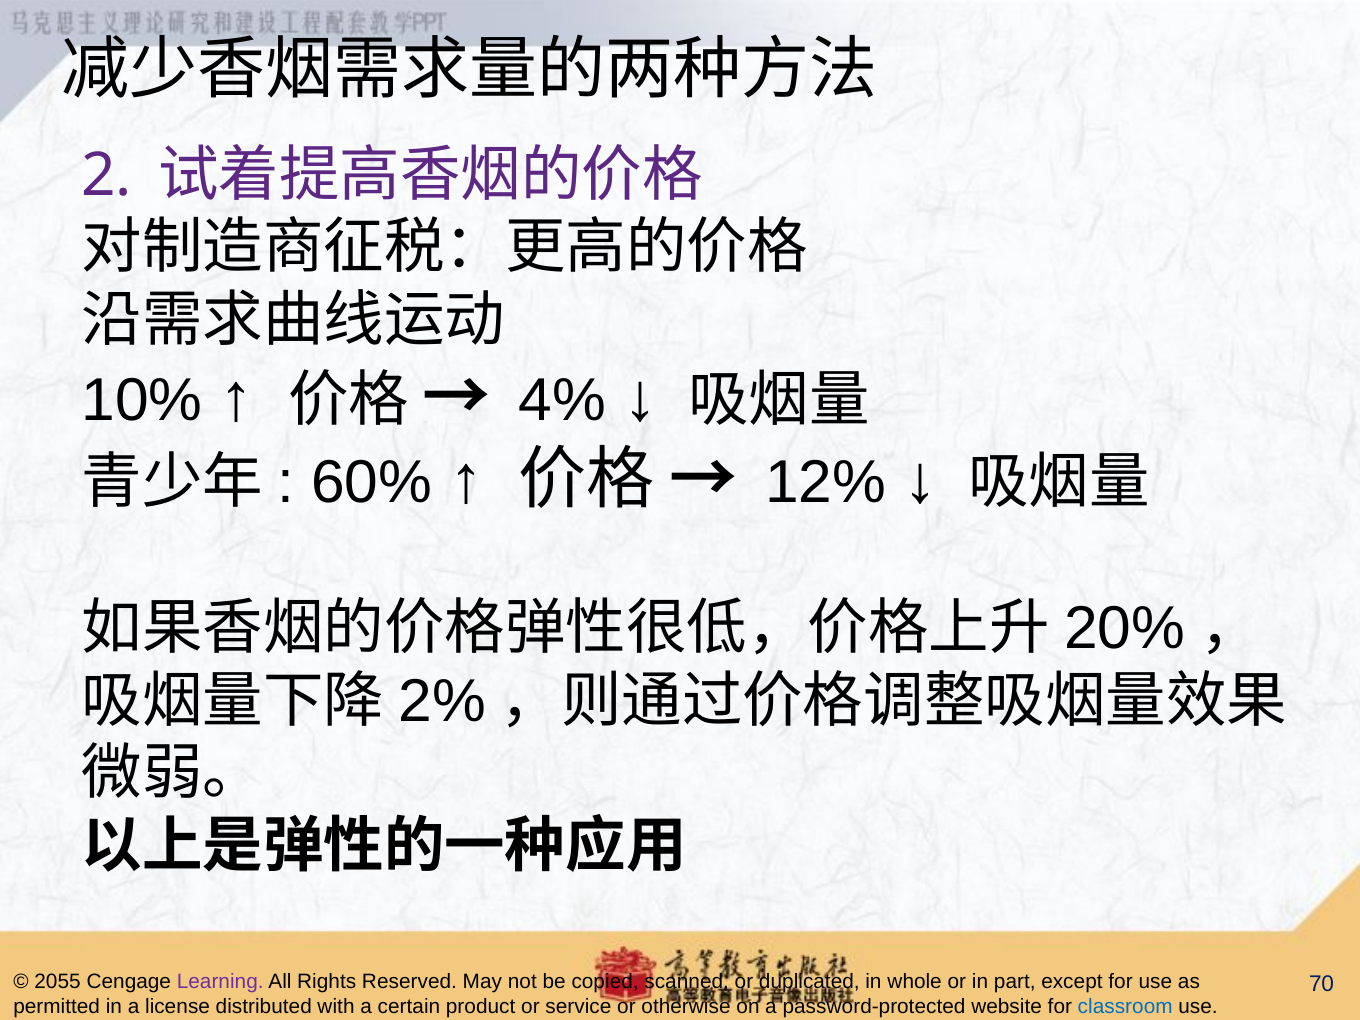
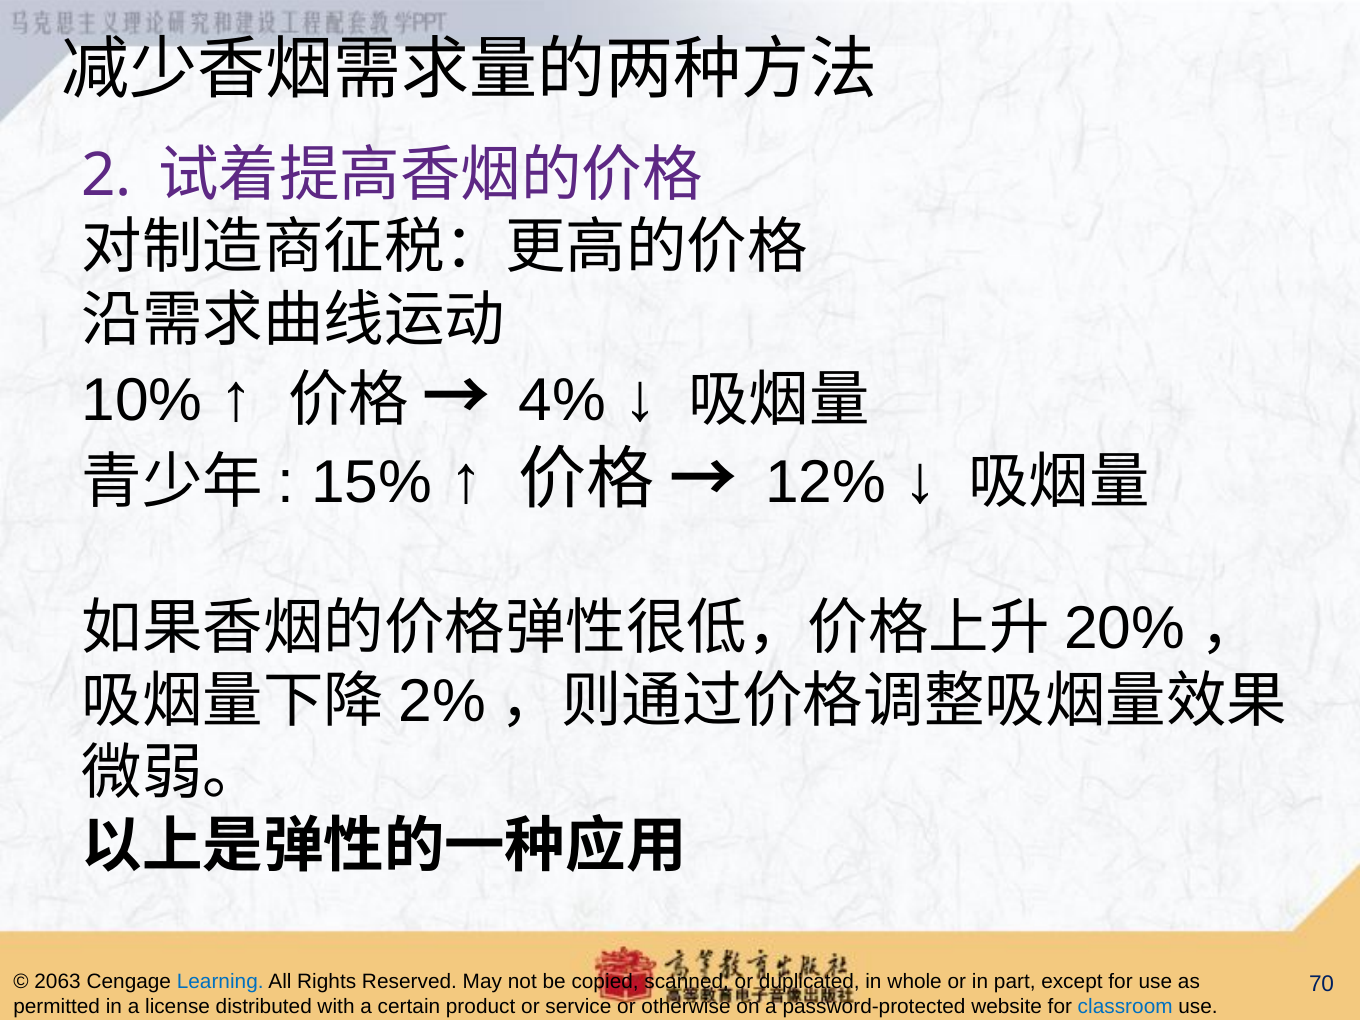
60%: 60% -> 15% (372, 482)
2055: 2055 -> 2063 (58, 982)
Learning colour: purple -> blue (220, 982)
